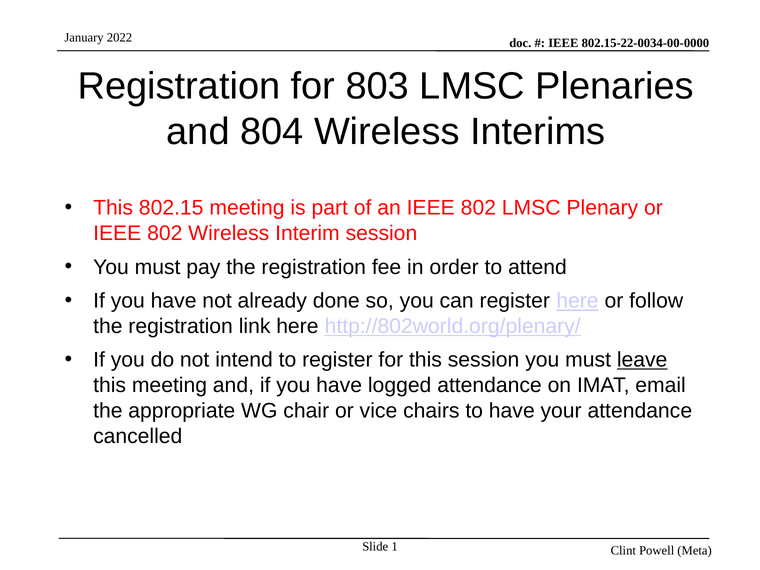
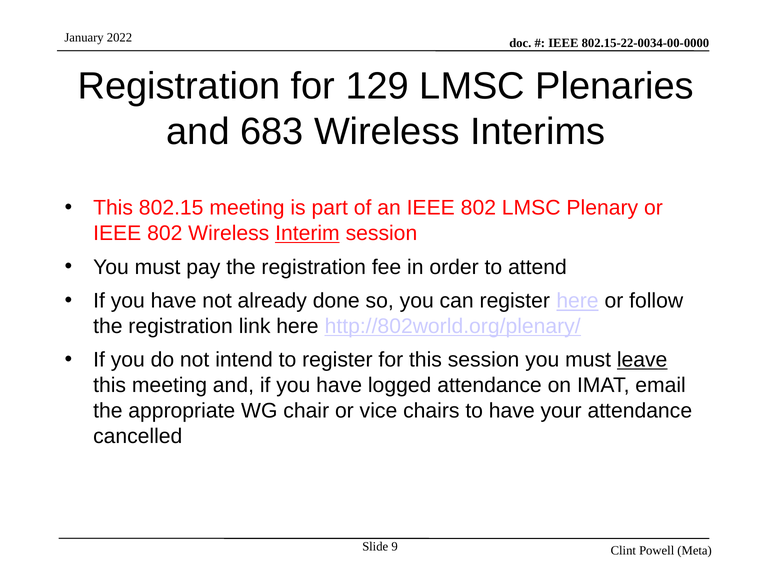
803: 803 -> 129 (377, 86)
804: 804 -> 683 (272, 132)
Interim underline: none -> present (307, 233)
1: 1 -> 9 (395, 547)
